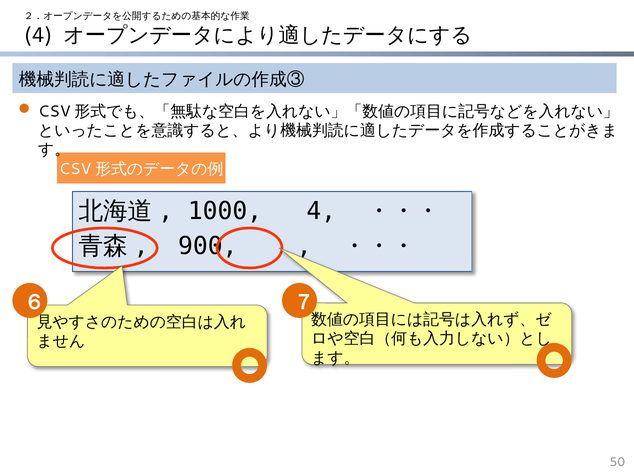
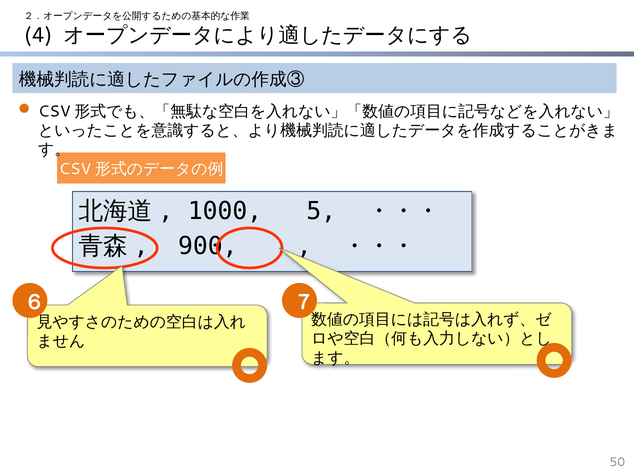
1000 4: 4 -> 5 (321, 211)
